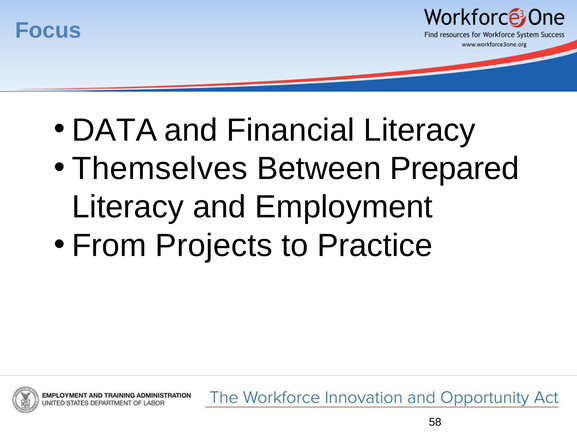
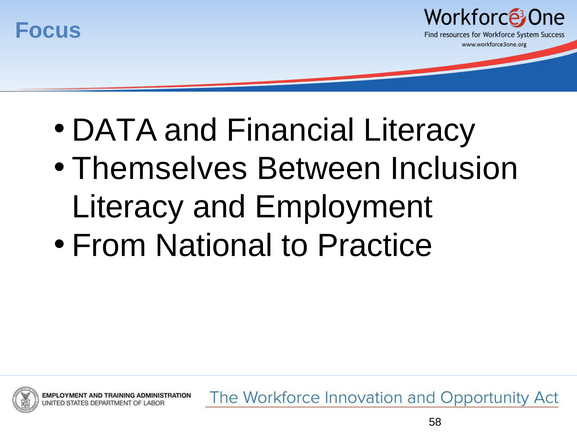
Prepared: Prepared -> Inclusion (454, 168)
Projects: Projects -> National (214, 245)
